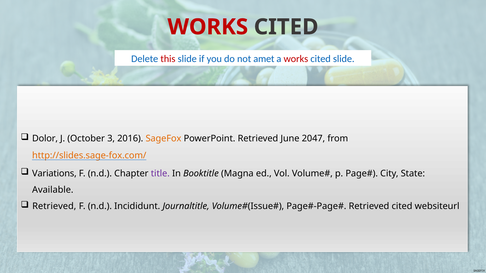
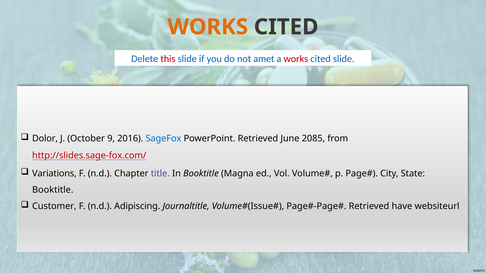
WORKS colour: red -> orange (208, 27)
3: 3 -> 9 (111, 139)
SageFox colour: orange -> blue (163, 139)
2047: 2047 -> 2085 (313, 139)
http://slides.sage-fox.com/ colour: orange -> red (89, 156)
Available: Available -> Booktitle (53, 190)
Retrieved: Retrieved -> Customer (54, 207)
Incididunt: Incididunt -> Adipiscing (137, 207)
Retrieved cited: cited -> have (402, 207)
